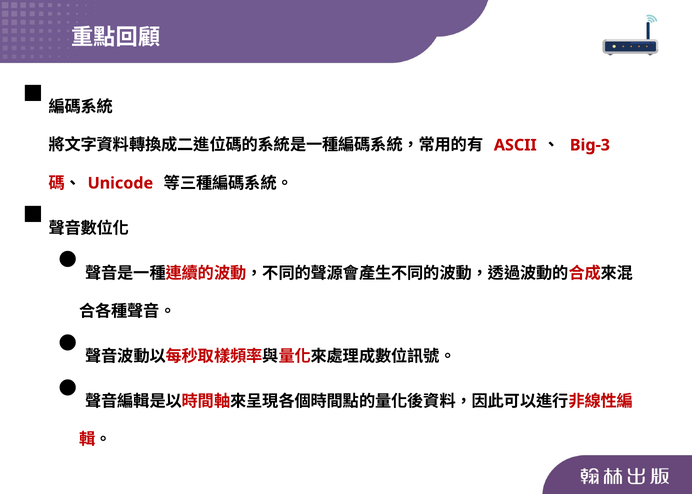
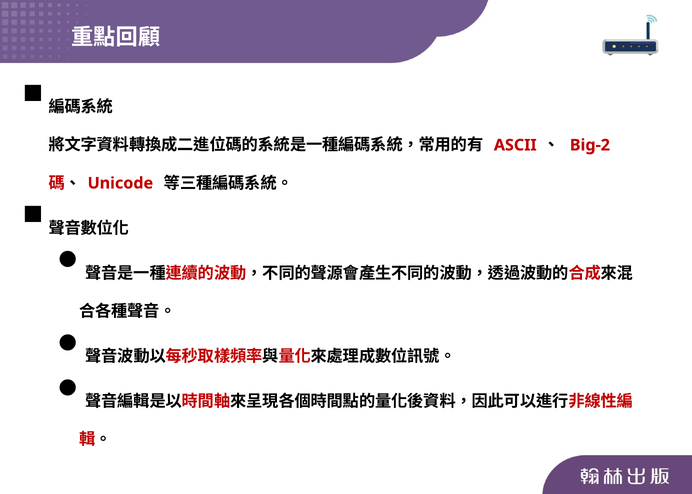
Big-3: Big-3 -> Big-2 (590, 145)
